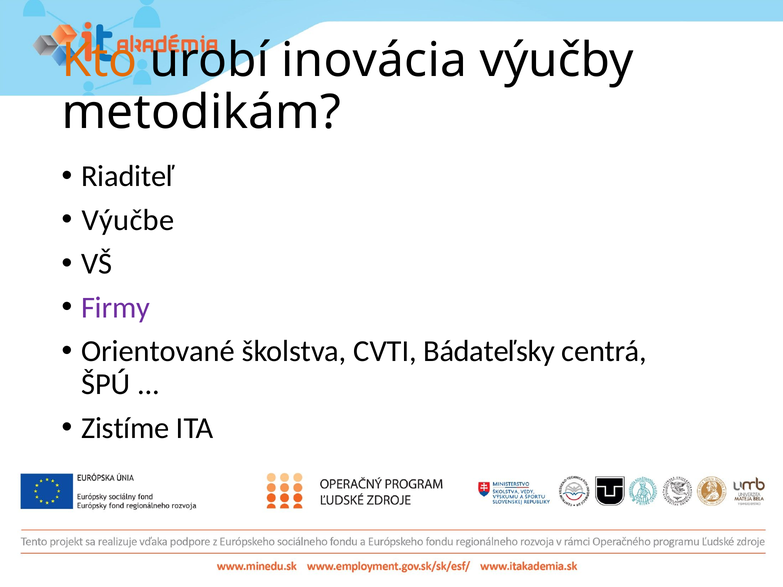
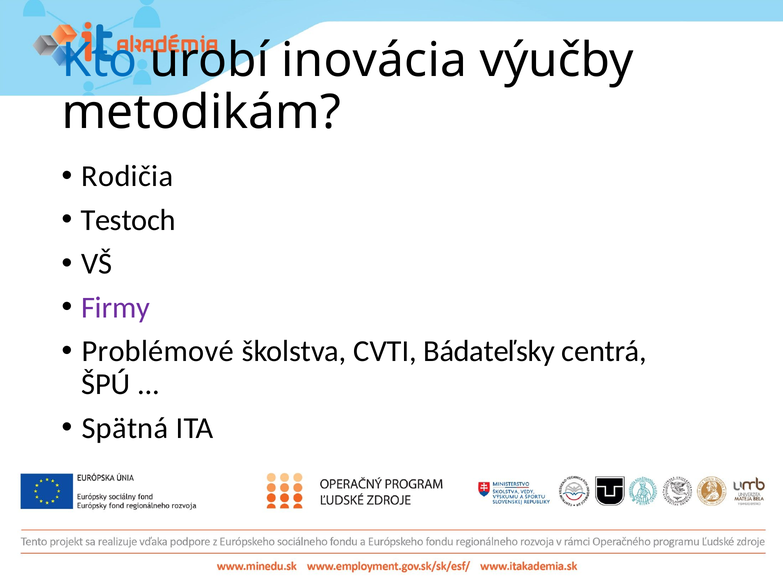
Kto colour: orange -> blue (99, 61)
Riaditeľ: Riaditeľ -> Rodičia (127, 176)
Výučbe: Výučbe -> Testoch (128, 220)
Orientované: Orientované -> Problémové (158, 352)
Zistíme: Zistíme -> Spätná (125, 428)
